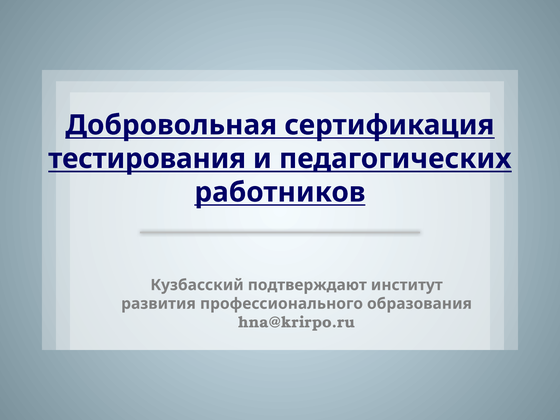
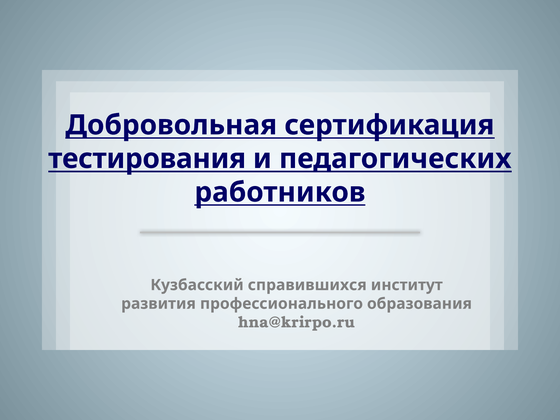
подтверждают: подтверждают -> справившихся (307, 285)
